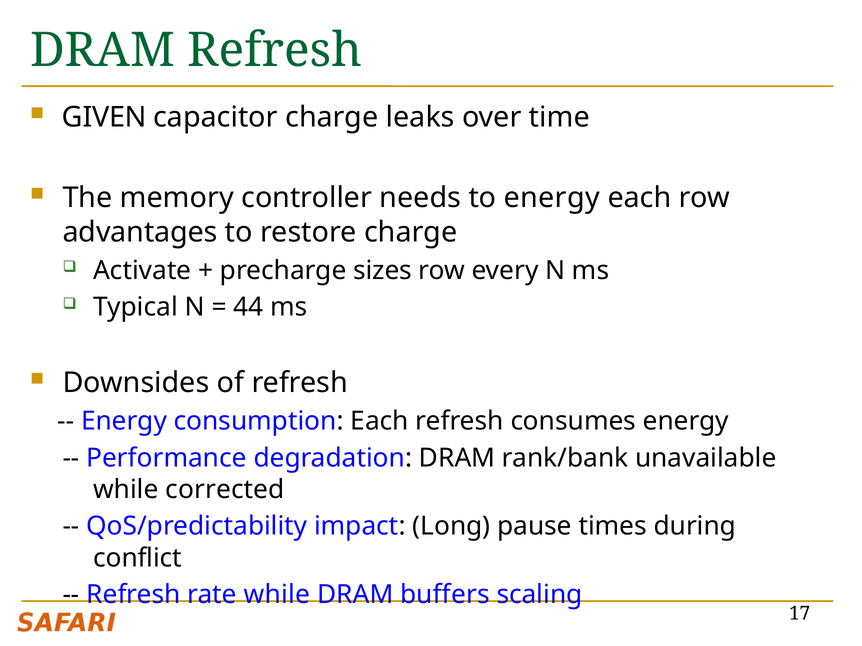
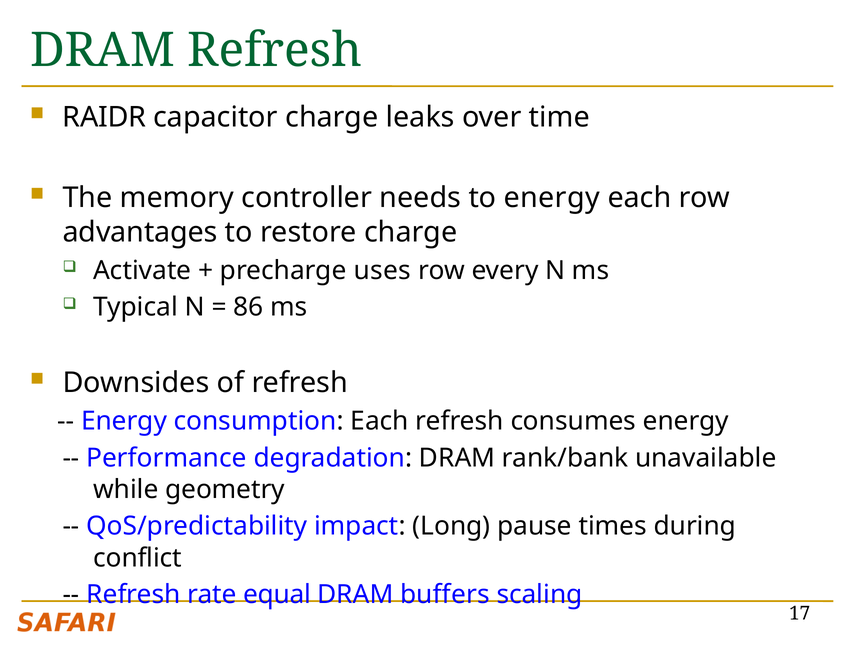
GIVEN: GIVEN -> RAIDR (104, 118)
sizes: sizes -> uses (382, 271)
44: 44 -> 86 (248, 307)
corrected: corrected -> geometry (225, 490)
rate while: while -> equal (277, 595)
